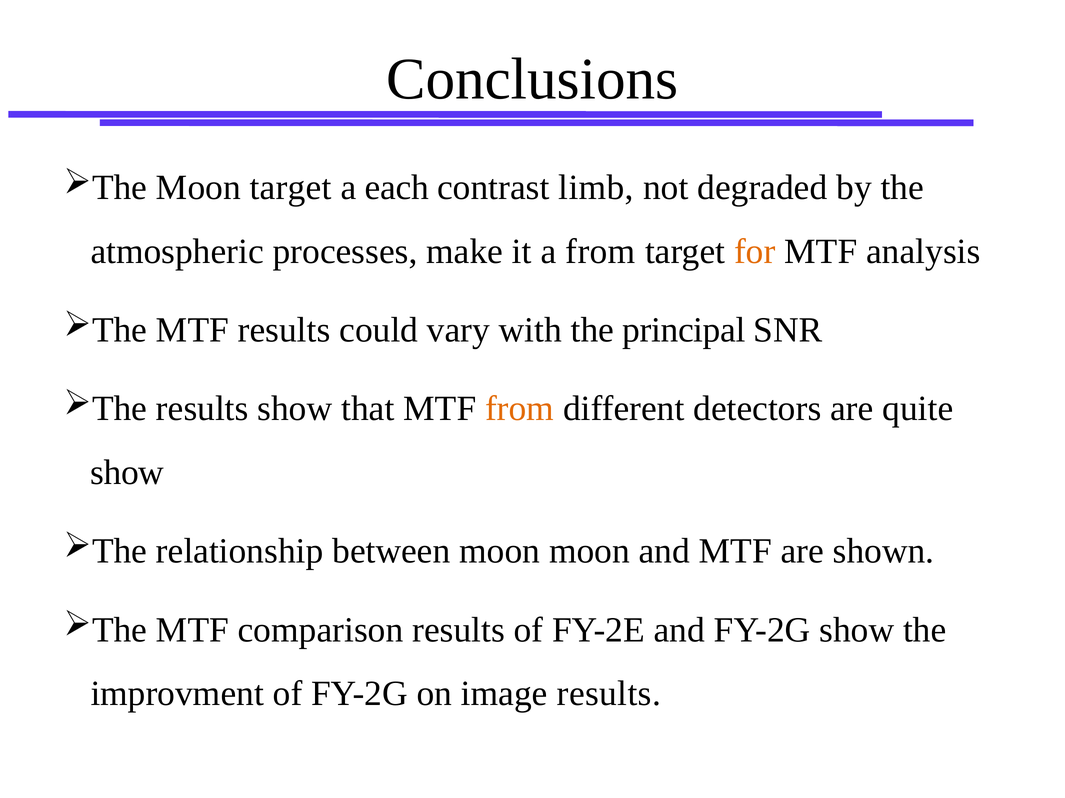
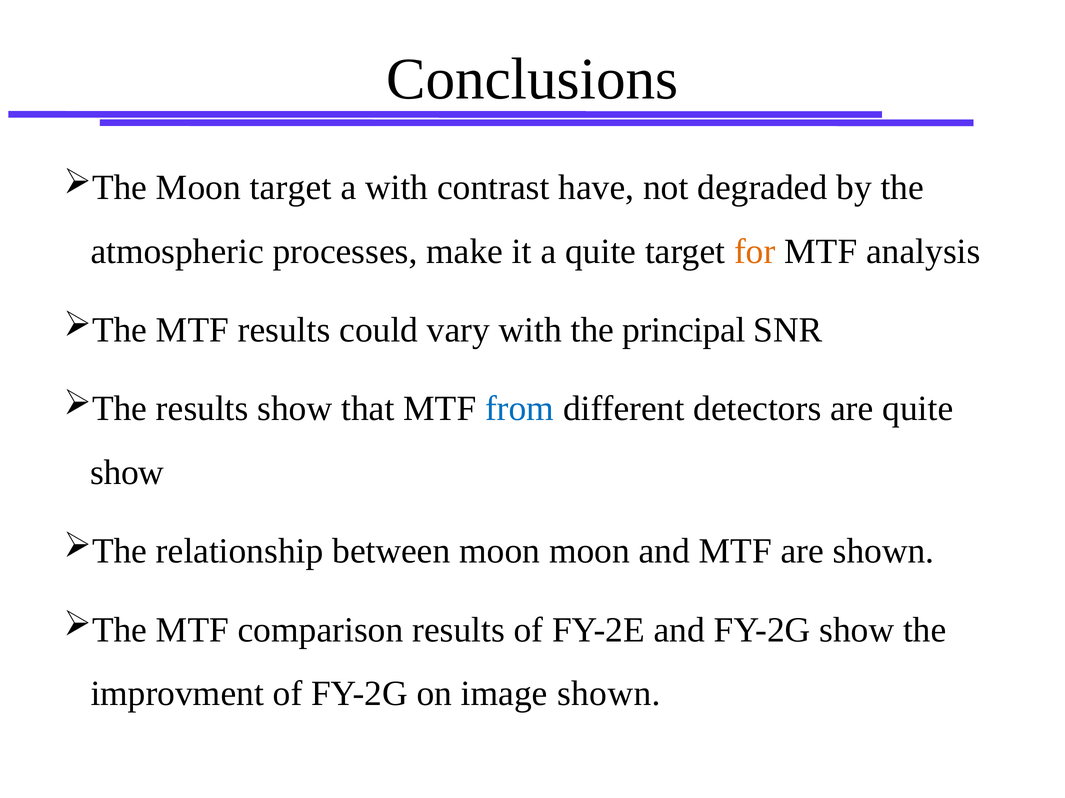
a each: each -> with (397, 188)
limb: limb -> have (596, 188)
a from: from -> quite (601, 252)
from colour: orange -> blue (520, 409)
image results: results -> shown (609, 694)
